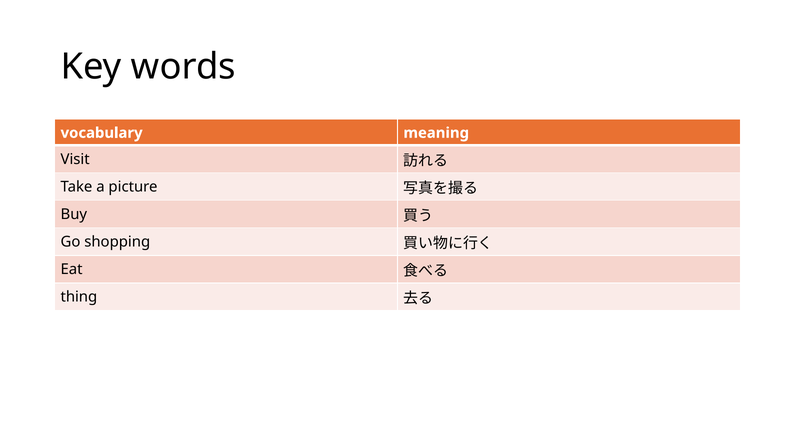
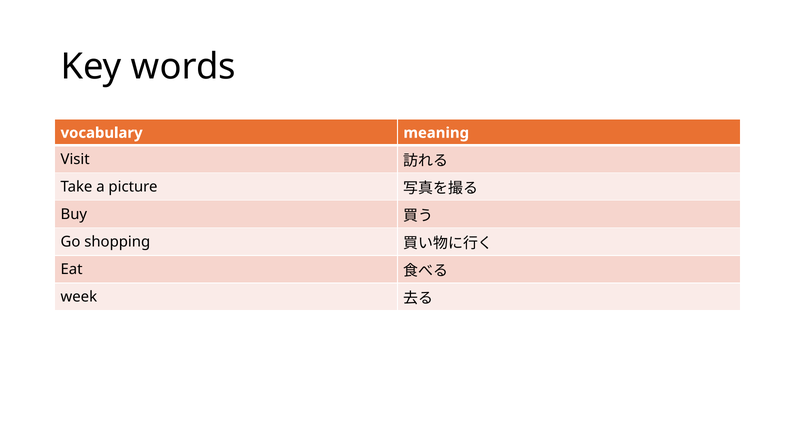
thing: thing -> week (79, 297)
